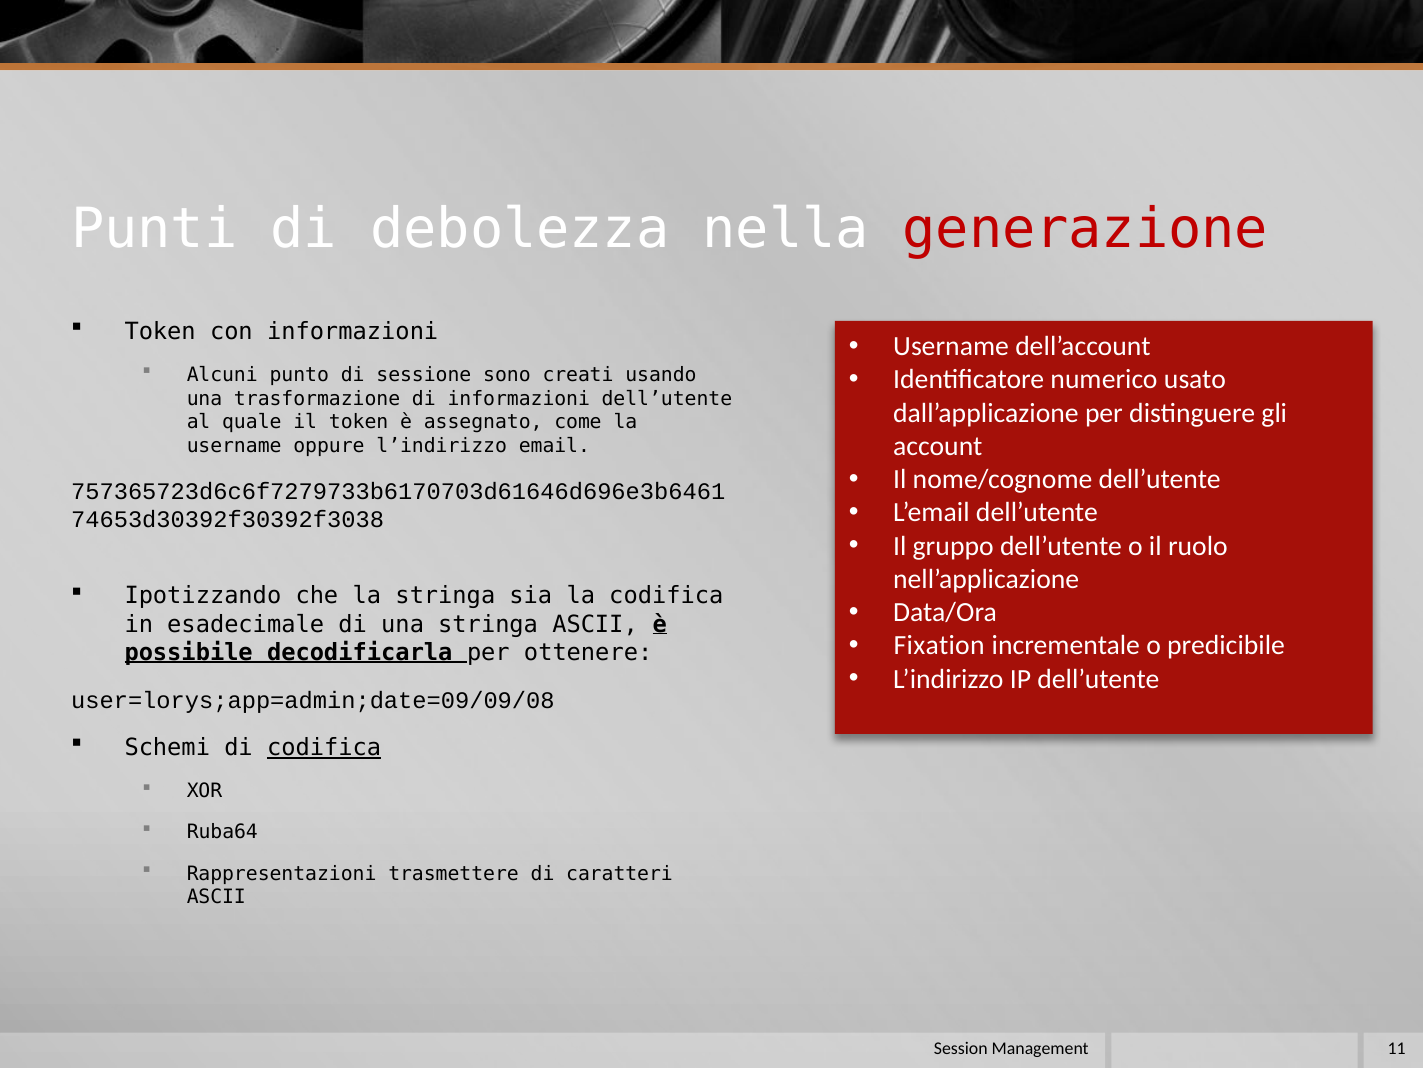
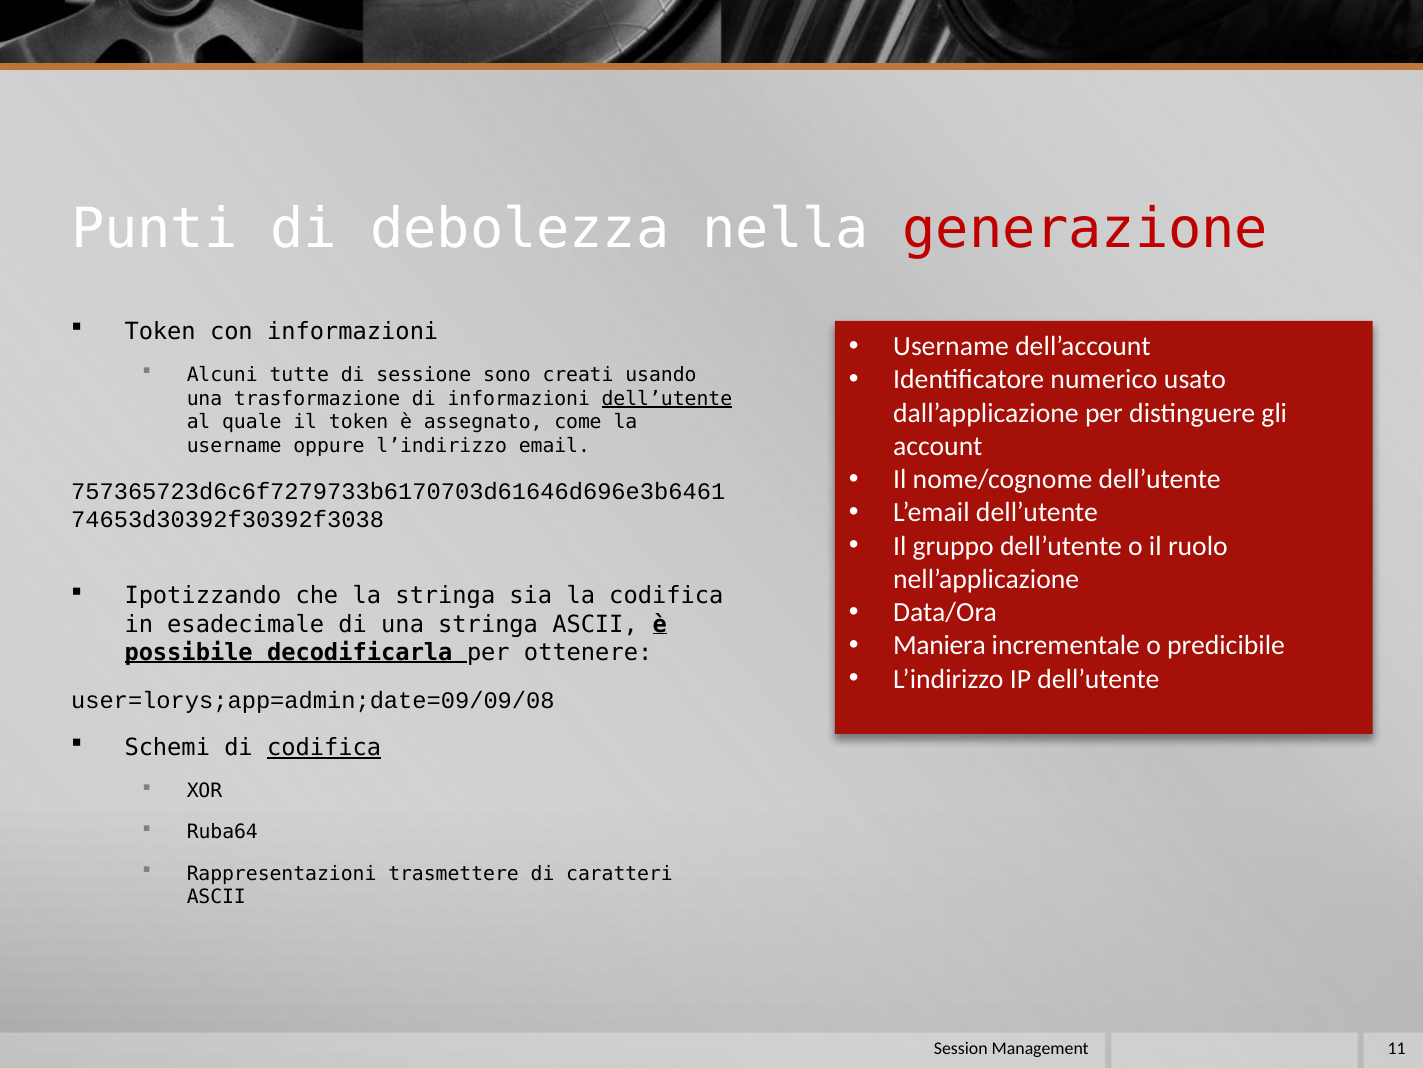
punto: punto -> tutte (299, 375)
dell’utente underline: none -> present (667, 398)
Fixation: Fixation -> Maniera (939, 645)
